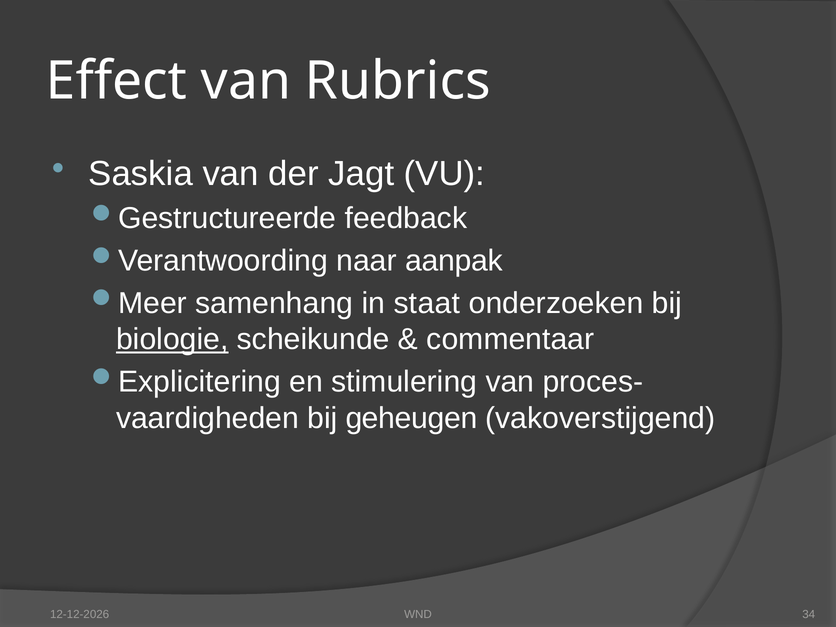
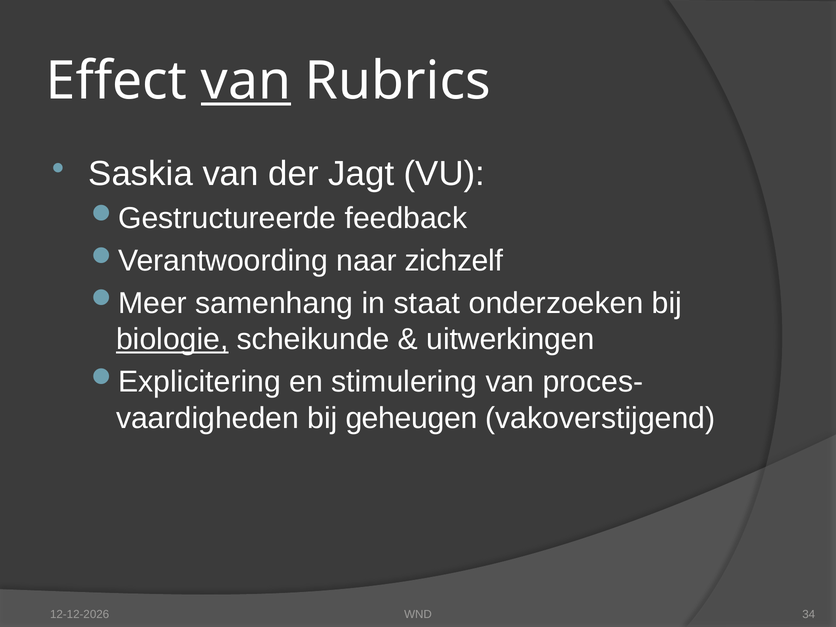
van underline: none -> present (246, 81)
aanpak: aanpak -> zichzelf (454, 261)
commentaar: commentaar -> uitwerkingen (510, 339)
